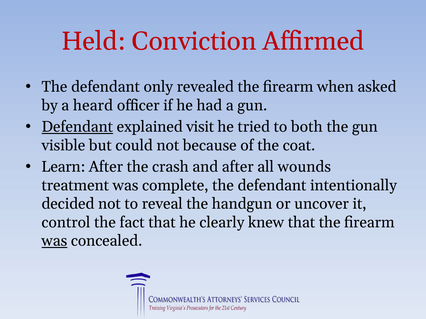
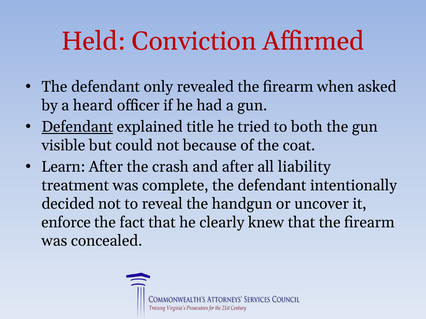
visit: visit -> title (200, 127)
wounds: wounds -> liability (304, 167)
control: control -> enforce (66, 223)
was underline: present -> none (54, 241)
